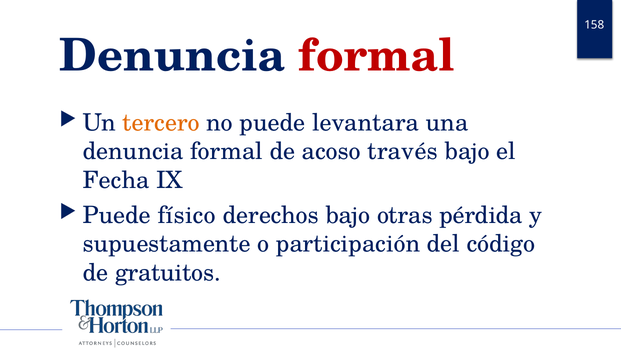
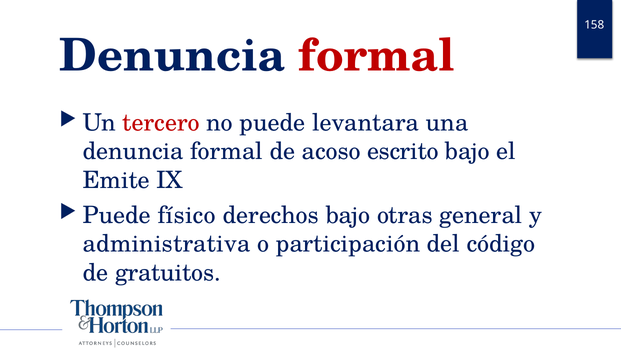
tercero colour: orange -> red (161, 123)
través: través -> escrito (403, 152)
Fecha: Fecha -> Emite (116, 180)
pérdida: pérdida -> general (481, 216)
supuestamente: supuestamente -> administrativa (167, 244)
